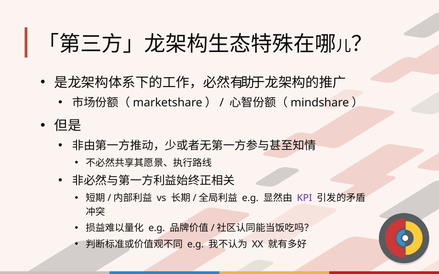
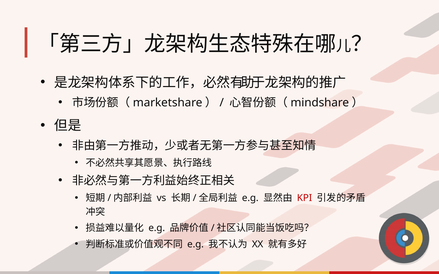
KPI colour: purple -> red (305, 198)
